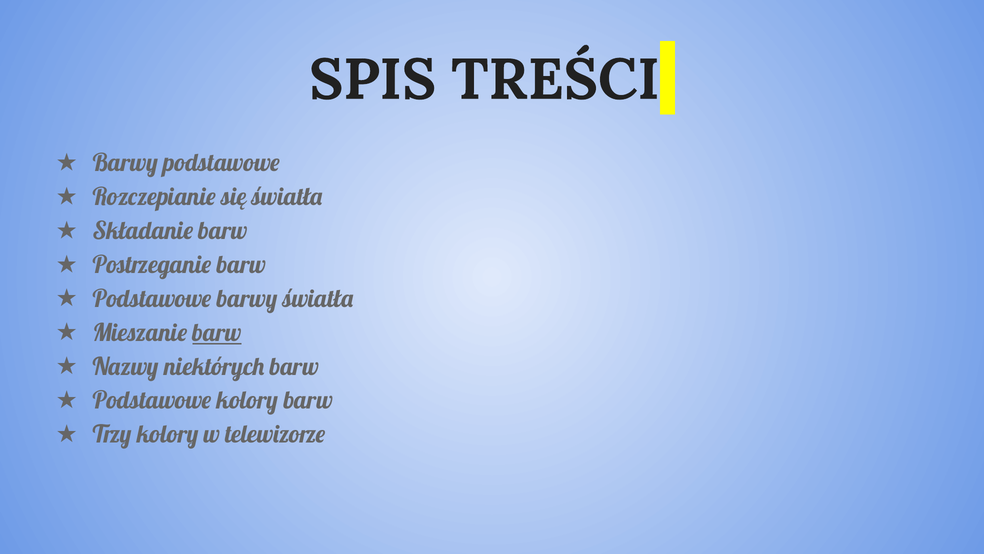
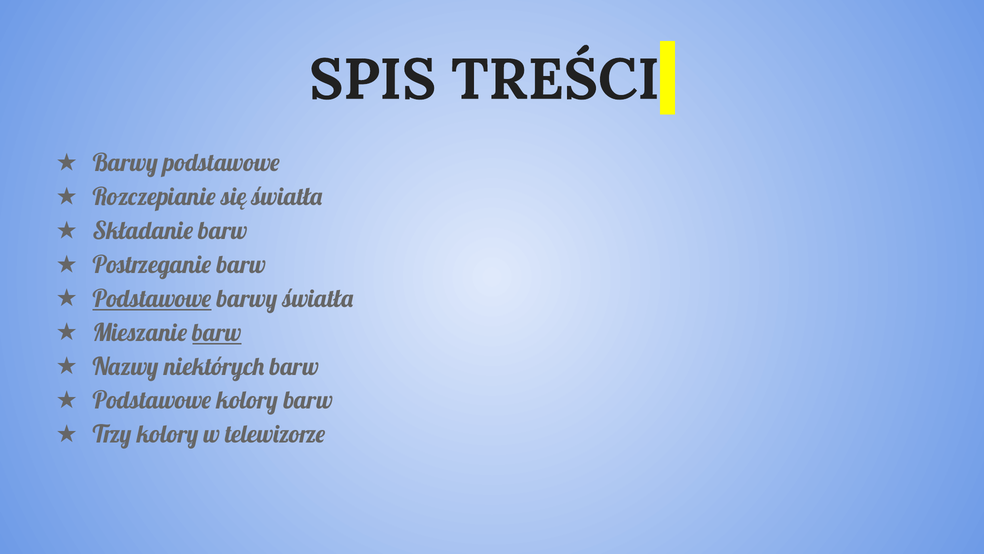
Podstawowe underline: none -> present (152, 299)
